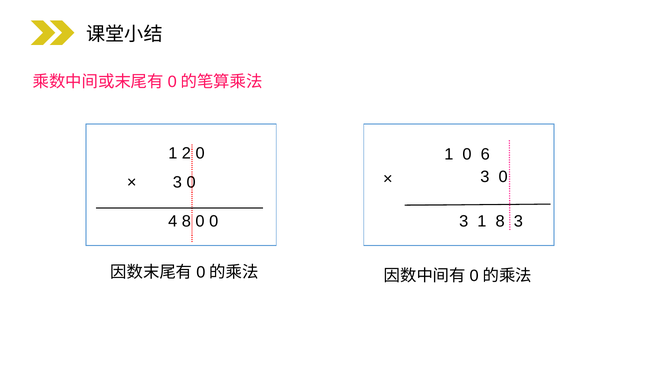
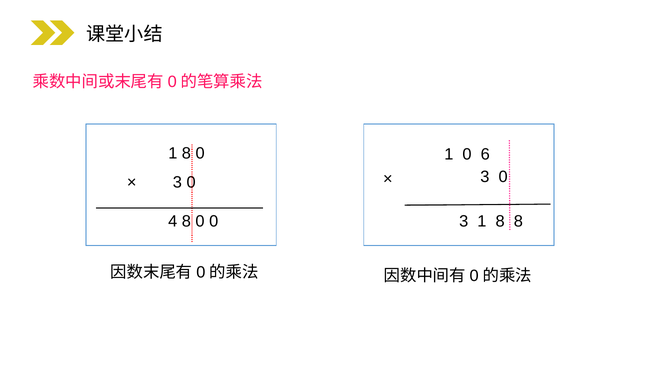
2: 2 -> 8 (186, 154)
8 3: 3 -> 8 (518, 222)
